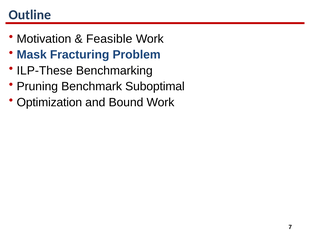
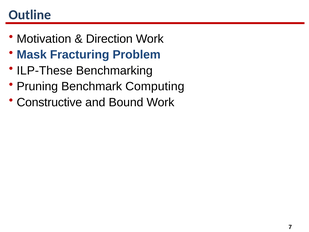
Feasible: Feasible -> Direction (109, 39)
Suboptimal: Suboptimal -> Computing (155, 86)
Optimization: Optimization -> Constructive (49, 102)
